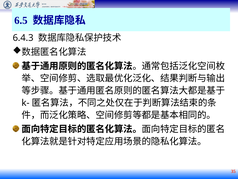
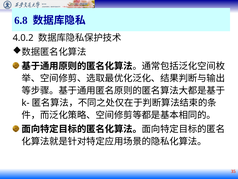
6.5: 6.5 -> 6.8 (21, 20)
6.4.3: 6.4.3 -> 4.0.2 (23, 38)
